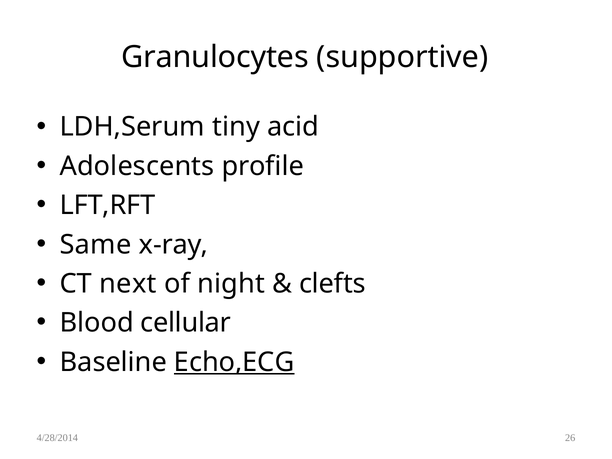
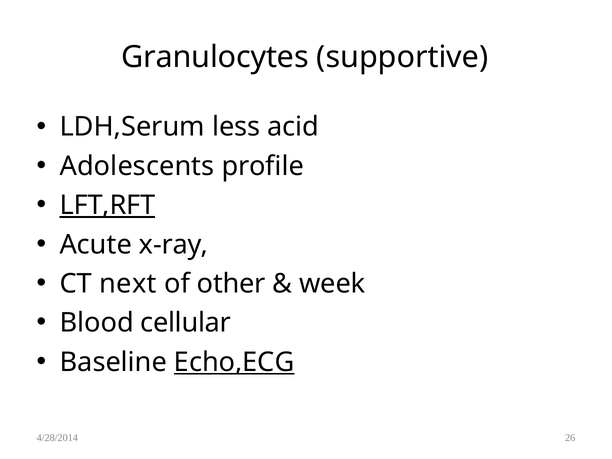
tiny: tiny -> less (236, 127)
LFT,RFT underline: none -> present (107, 205)
Same: Same -> Acute (96, 245)
night: night -> other (231, 284)
clefts: clefts -> week (332, 284)
